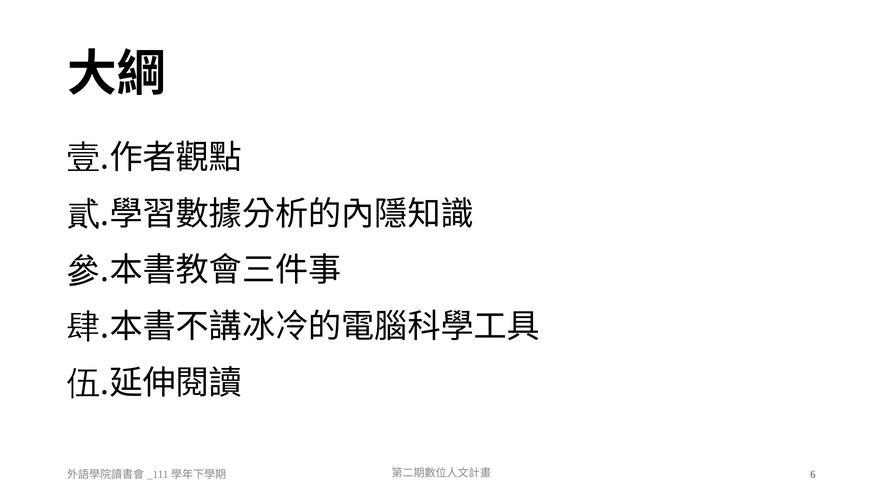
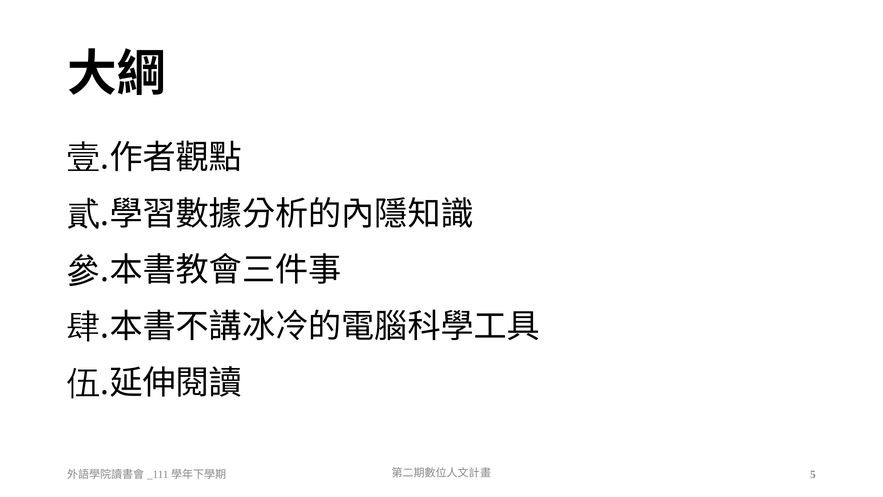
6: 6 -> 5 (813, 474)
